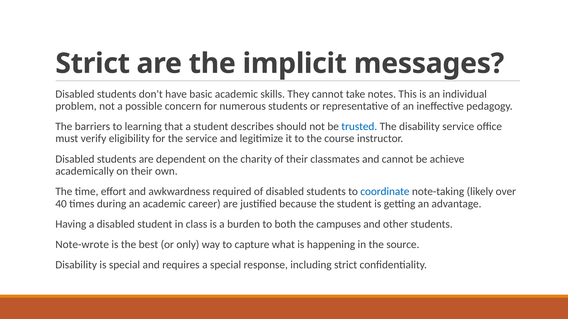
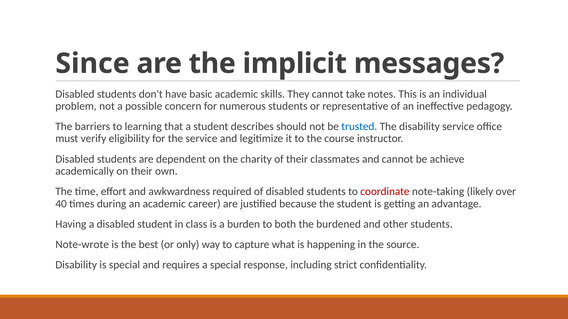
Strict: Strict -> Since (93, 64)
coordinate colour: blue -> red (385, 192)
campuses: campuses -> burdened (339, 224)
